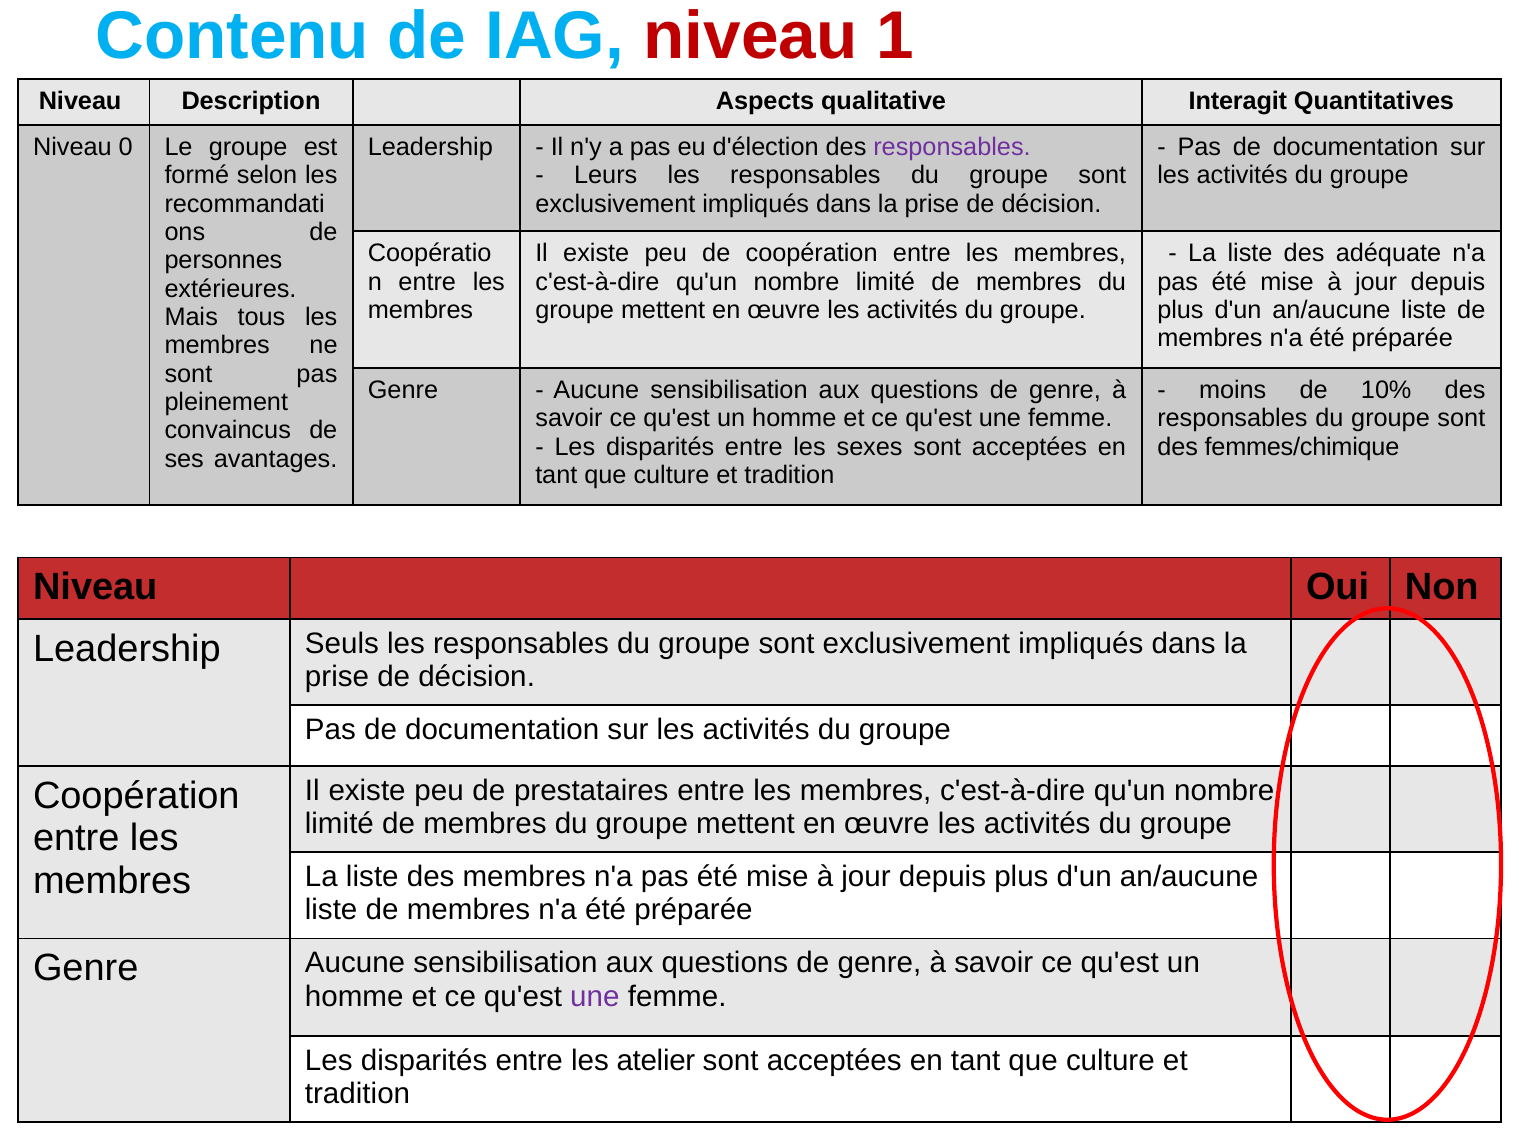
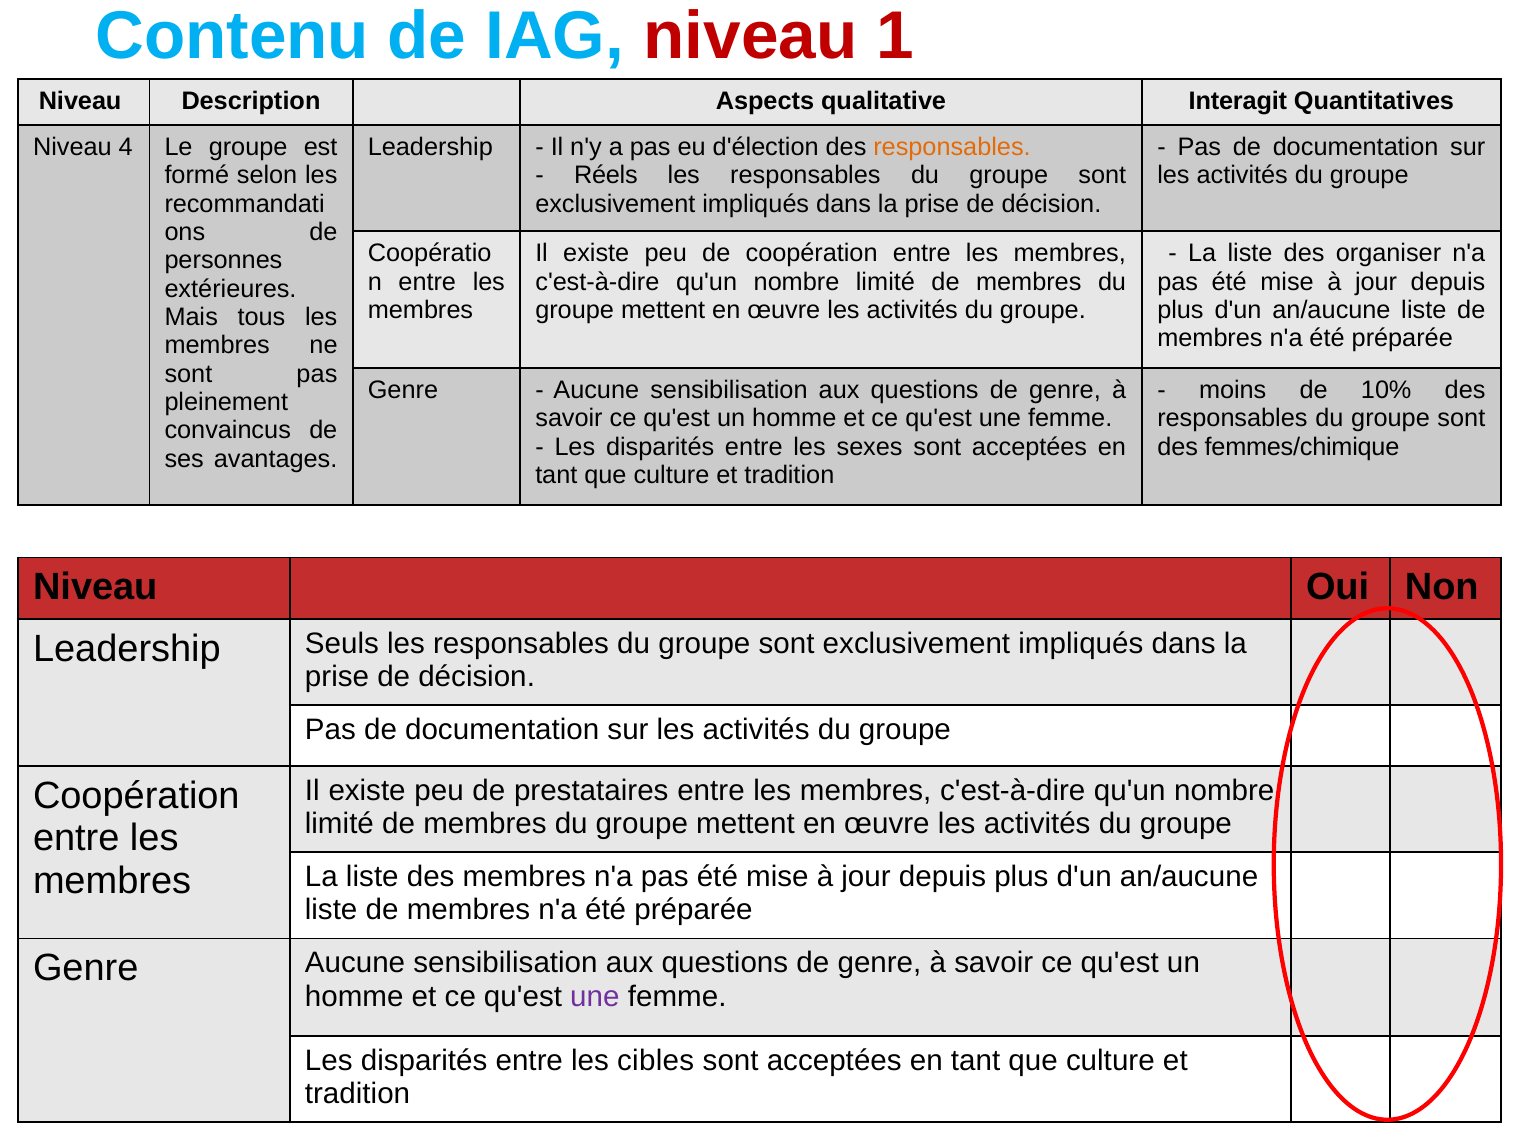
0: 0 -> 4 (126, 147)
responsables colour: purple -> orange (952, 147)
Leurs: Leurs -> Réels (606, 175)
adéquate: adéquate -> organiser (1388, 253)
atelier: atelier -> cibles (656, 1061)
